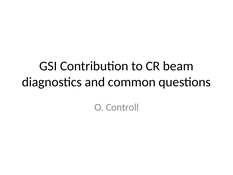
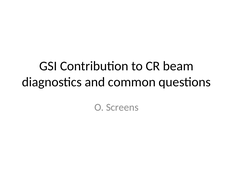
Controll: Controll -> Screens (122, 107)
